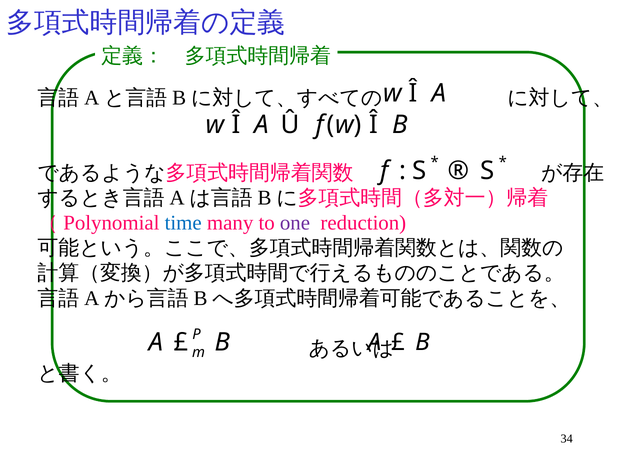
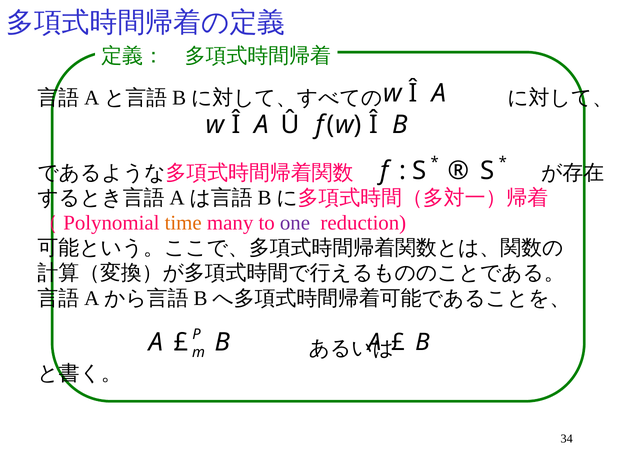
time colour: blue -> orange (183, 223)
